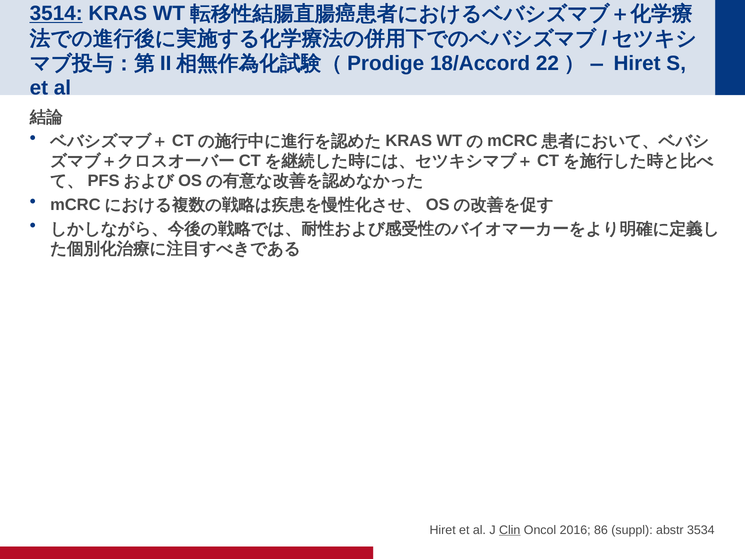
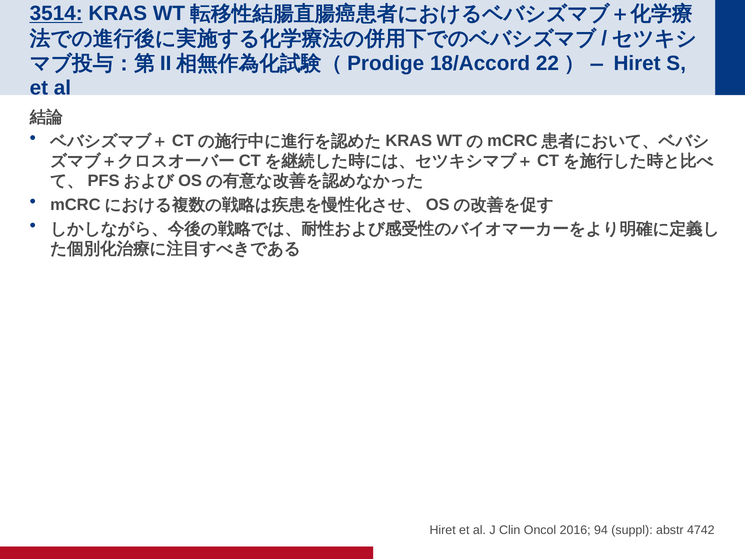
Clin underline: present -> none (510, 530)
86: 86 -> 94 (601, 530)
3534: 3534 -> 4742 (701, 530)
